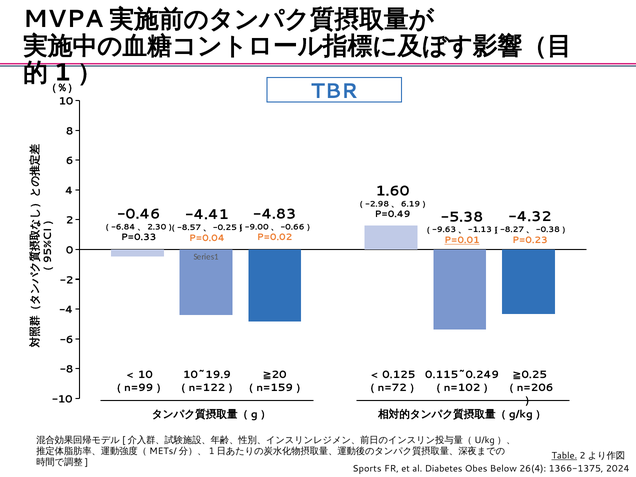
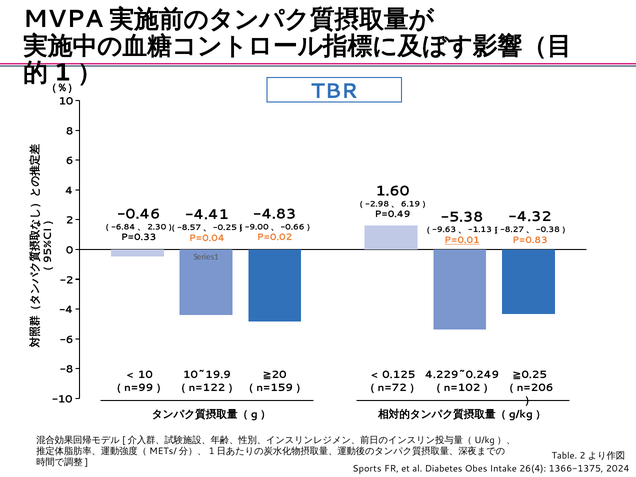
P=0.23: P=0.23 -> P=0.83 (530, 240)
0.115~0.249: 0.115~0.249 -> 4.229~0.249 (462, 375)
Table underline: present -> none (564, 456)
Below: Below -> Intake (503, 469)
